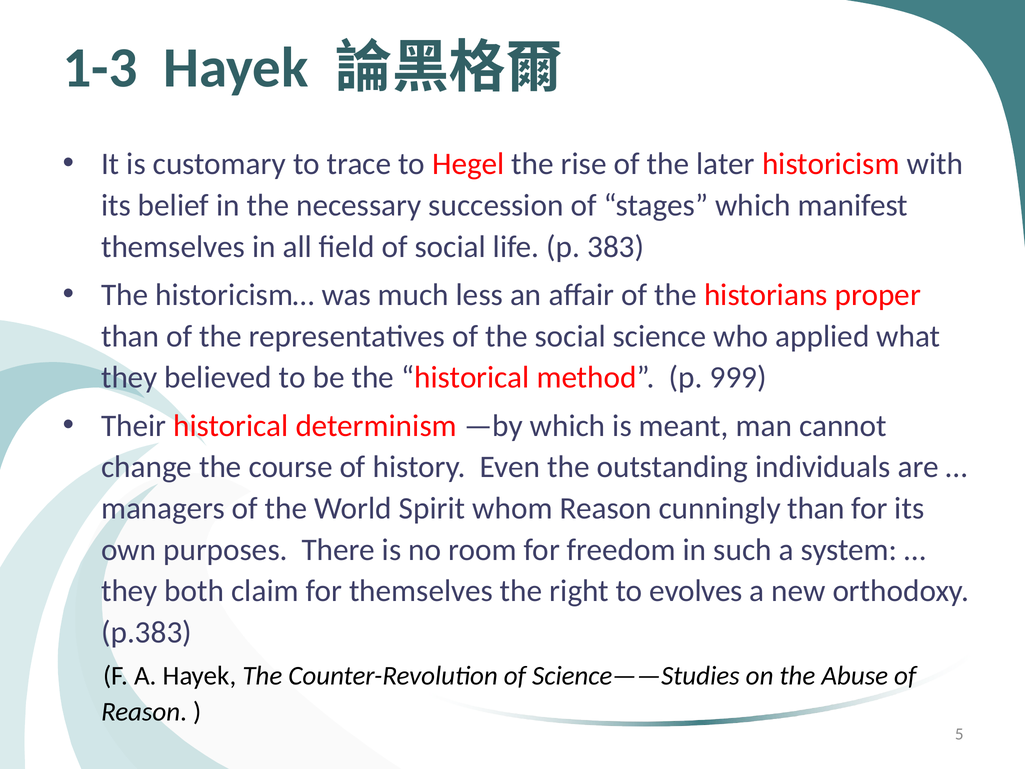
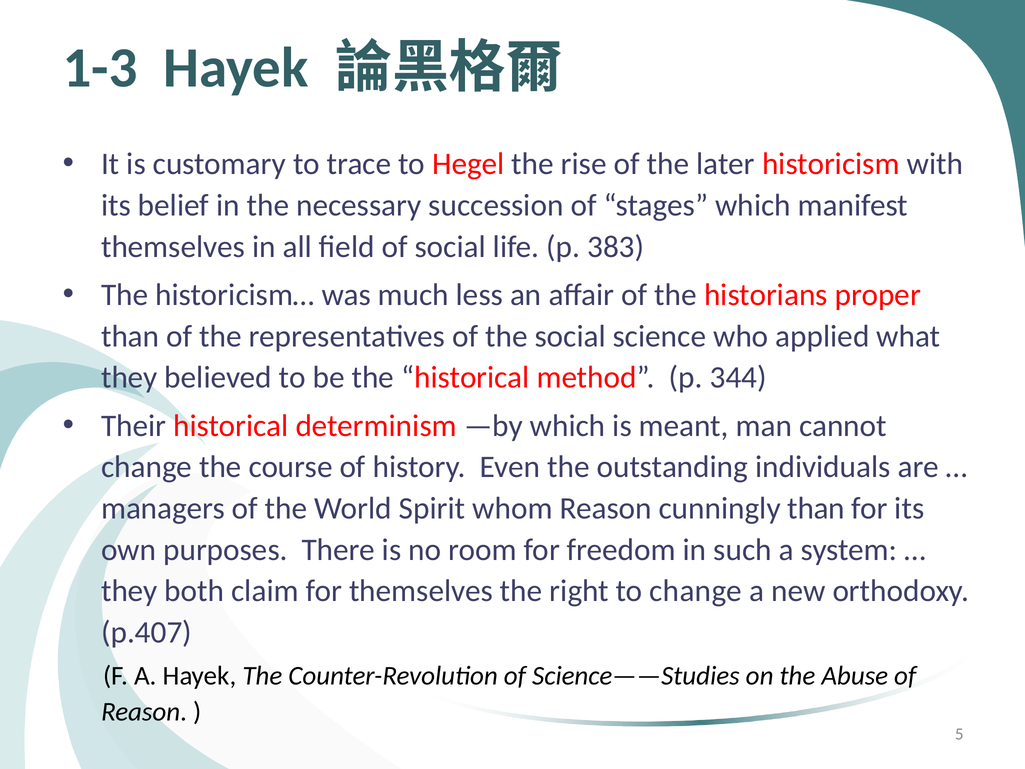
999: 999 -> 344 (738, 377)
to evolves: evolves -> change (696, 591)
p.383: p.383 -> p.407 (146, 632)
